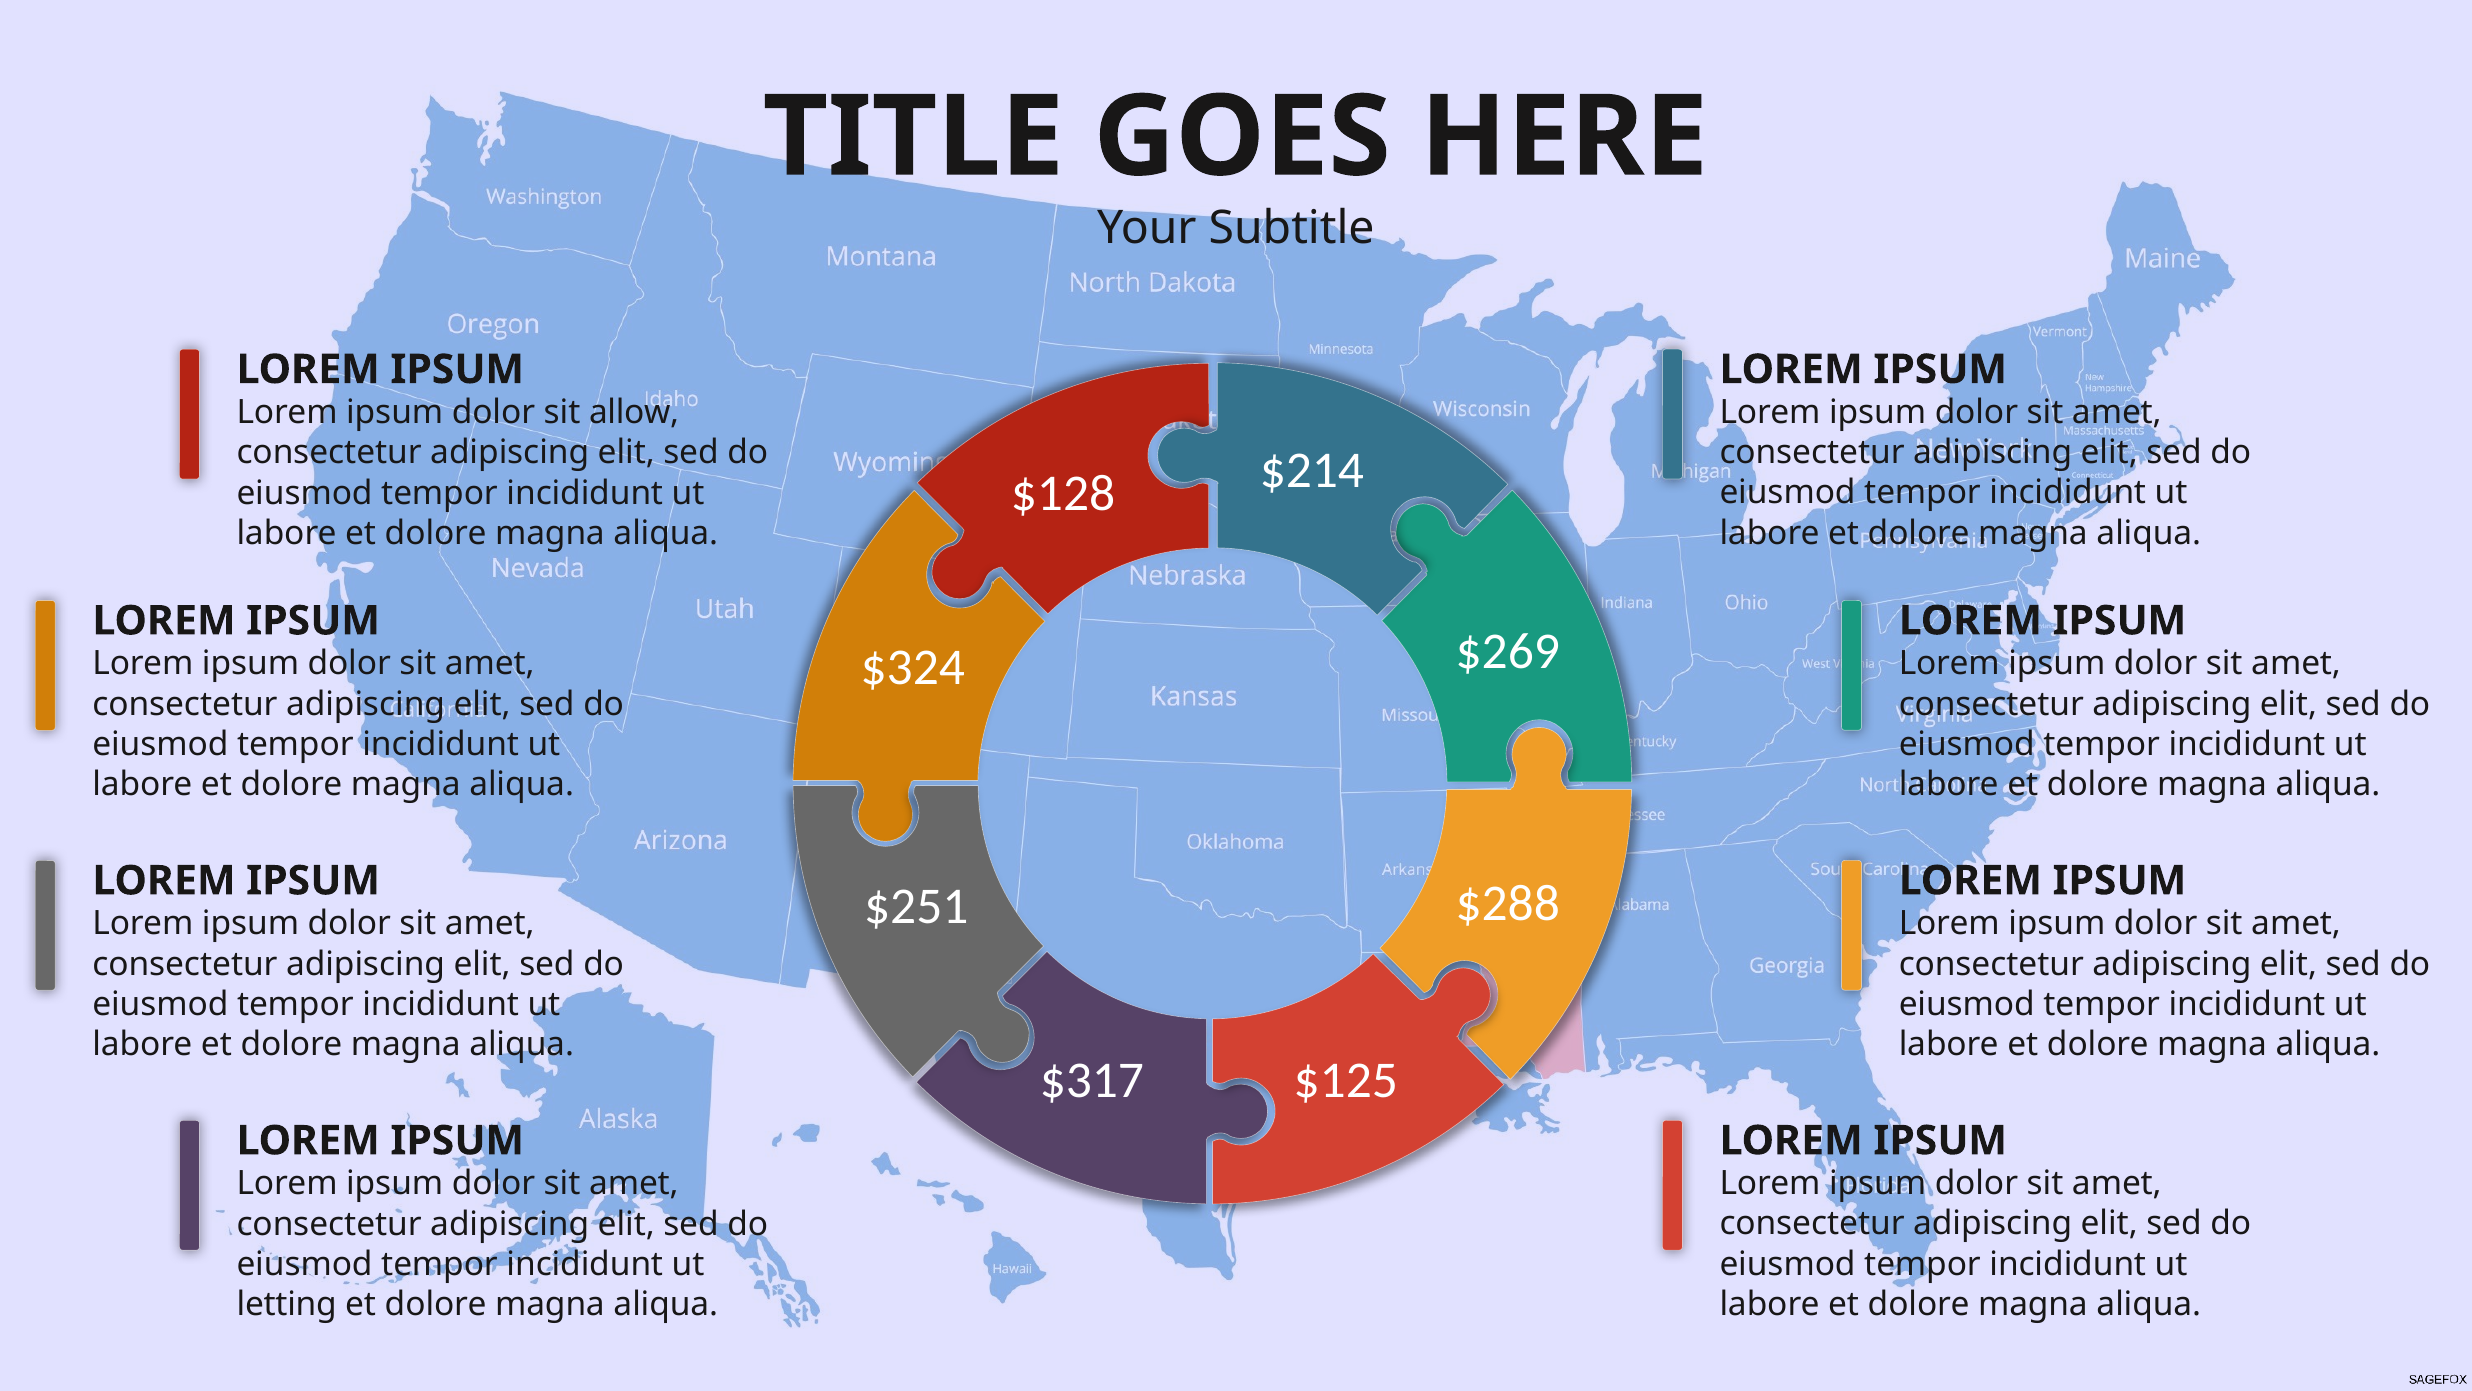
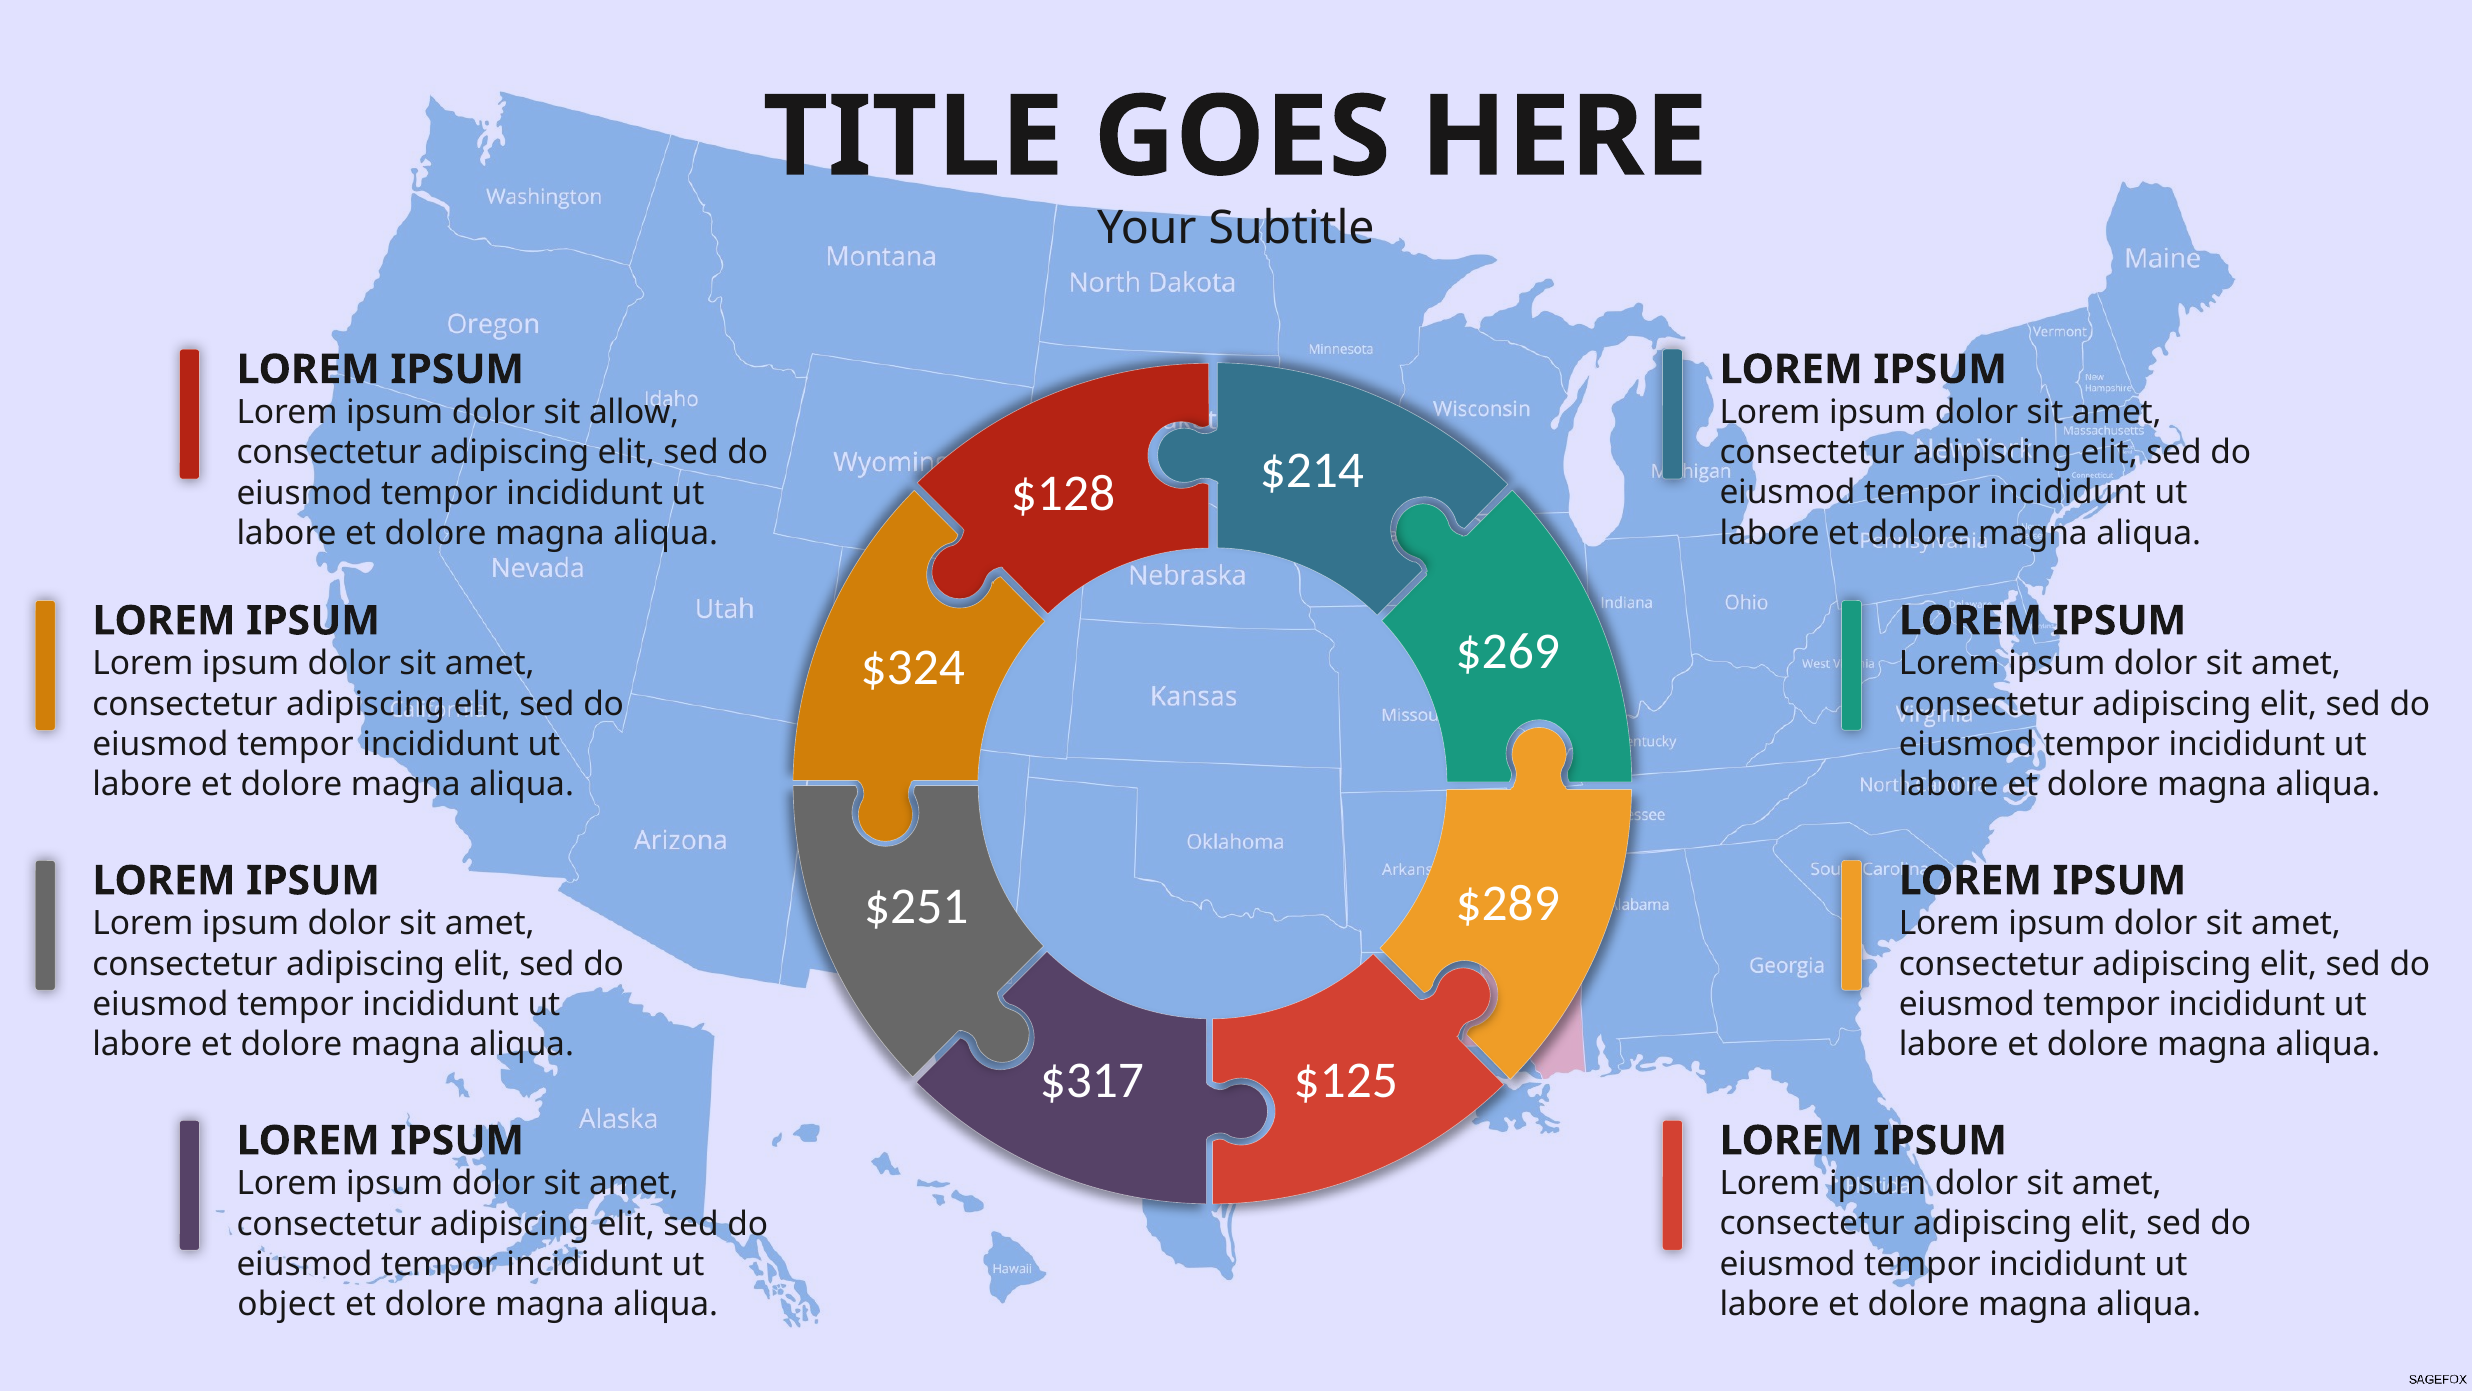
$288: $288 -> $289 (1508, 903)
letting: letting -> object (286, 1304)
